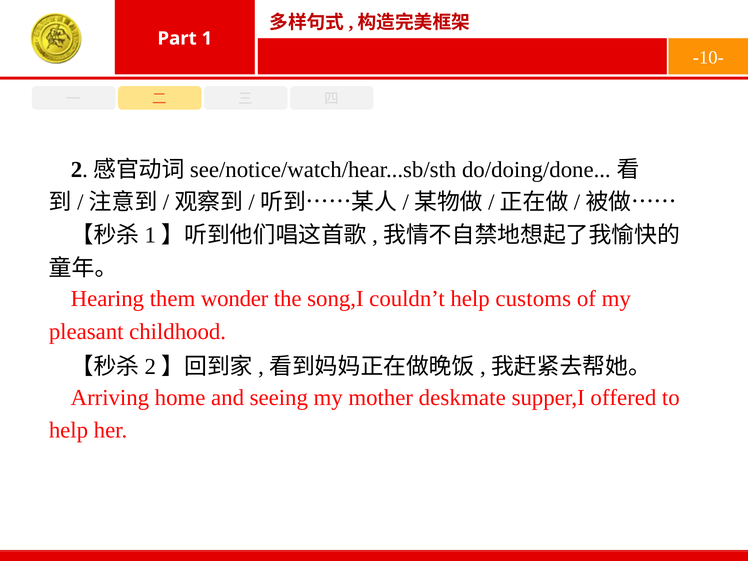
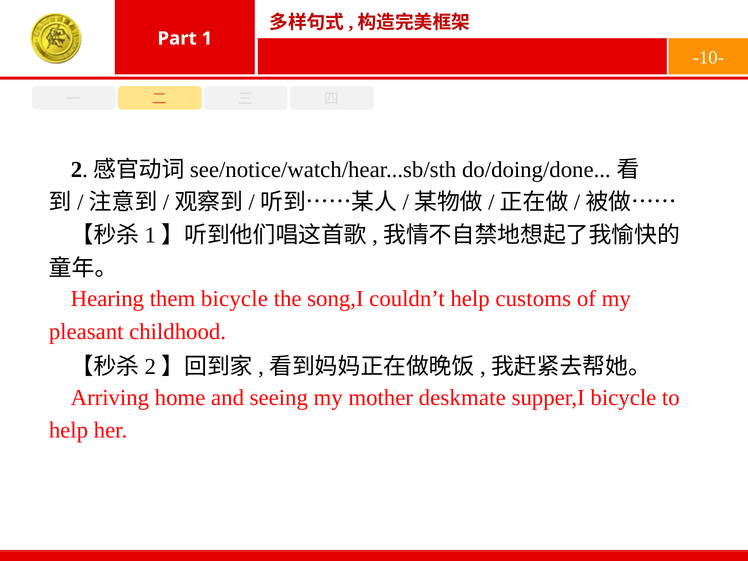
them wonder: wonder -> bicycle (234, 299)
supper,I offered: offered -> bicycle (623, 398)
